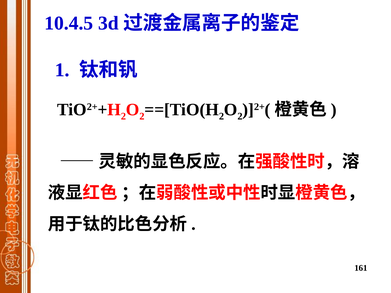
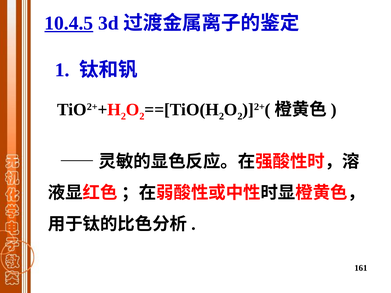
10.4.5 underline: none -> present (69, 23)
